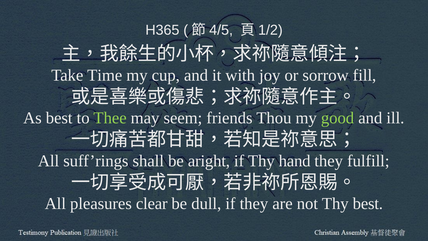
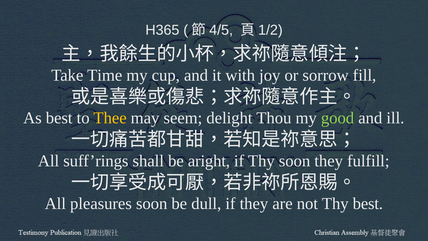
Thee colour: light green -> yellow (110, 118)
friends: friends -> delight (229, 118)
Thy hand: hand -> soon (295, 161)
pleasures clear: clear -> soon (152, 204)
